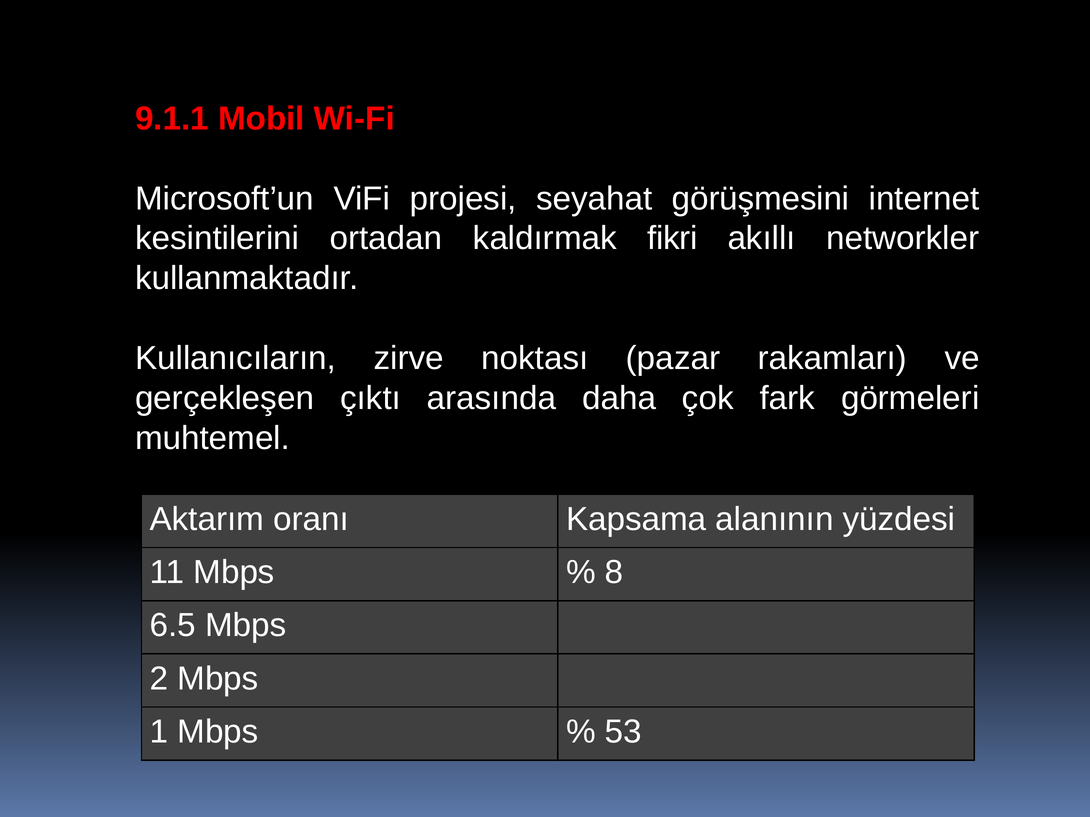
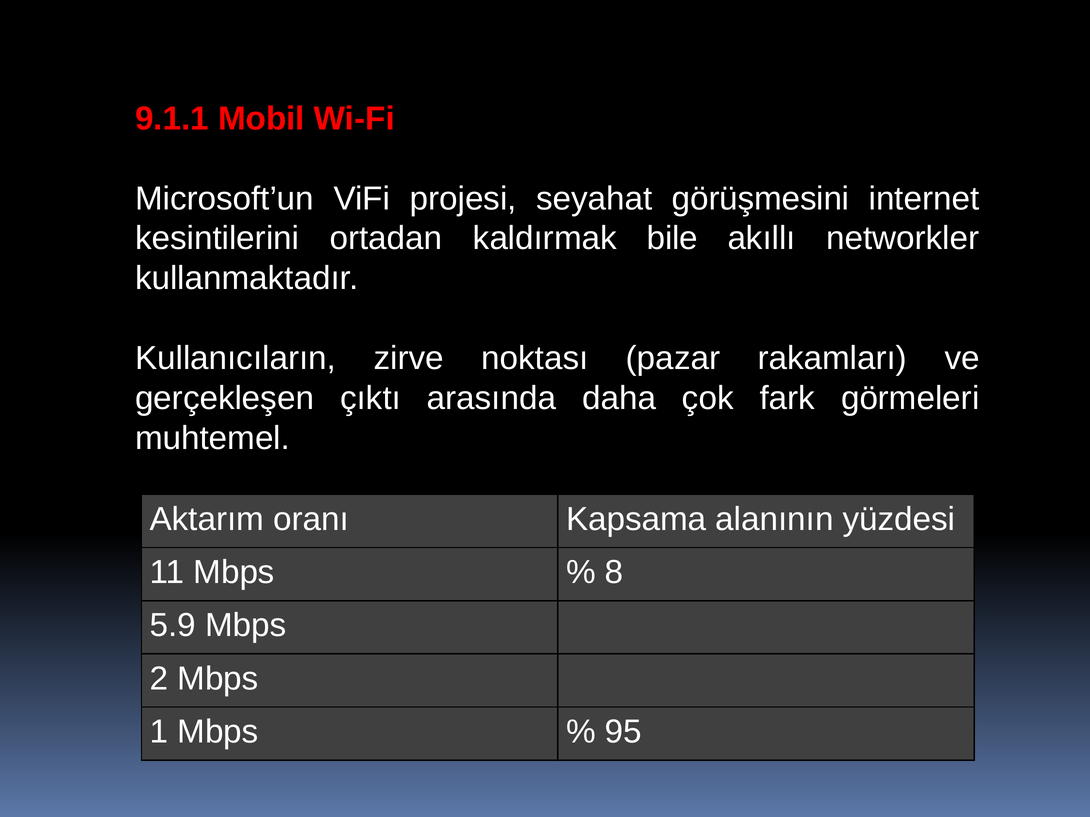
fikri: fikri -> bile (672, 239)
6.5: 6.5 -> 5.9 (173, 626)
53: 53 -> 95 (623, 732)
